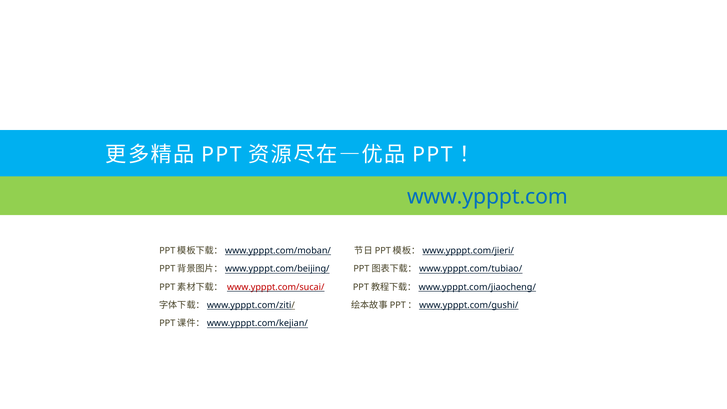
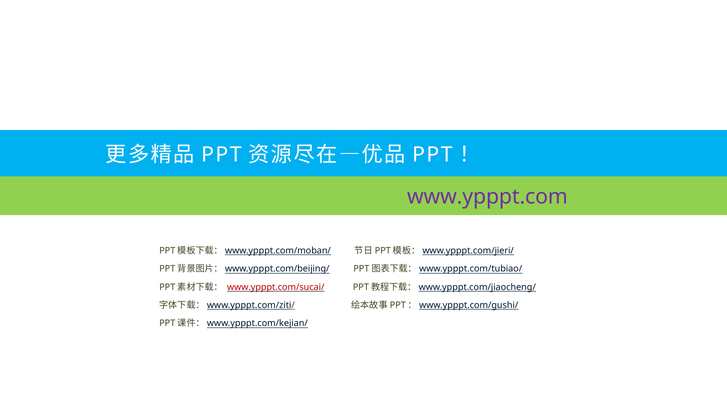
www.ypppt.com colour: blue -> purple (487, 197)
